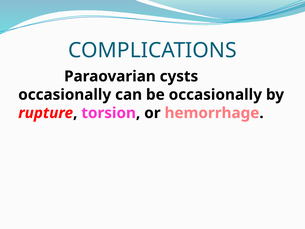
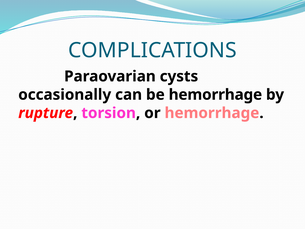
be occasionally: occasionally -> hemorrhage (215, 95)
